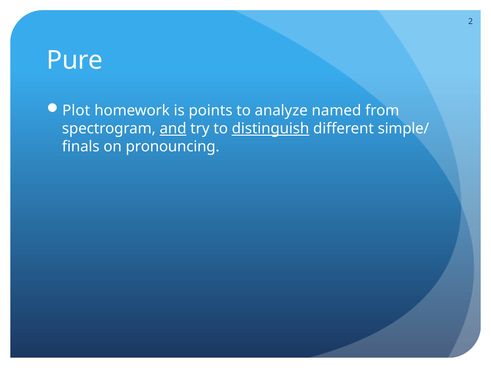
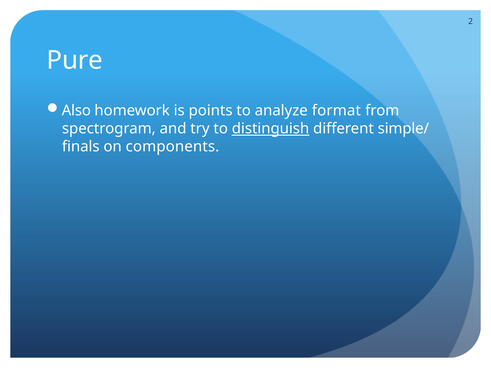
Plot: Plot -> Also (76, 111)
named: named -> format (336, 111)
and underline: present -> none (173, 129)
pronouncing: pronouncing -> components (172, 147)
